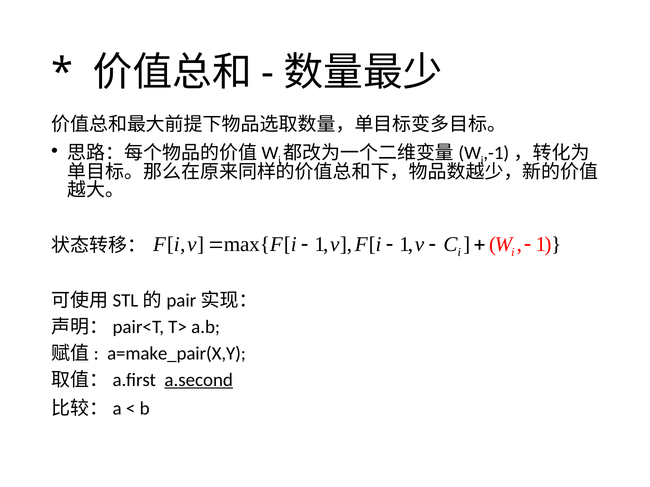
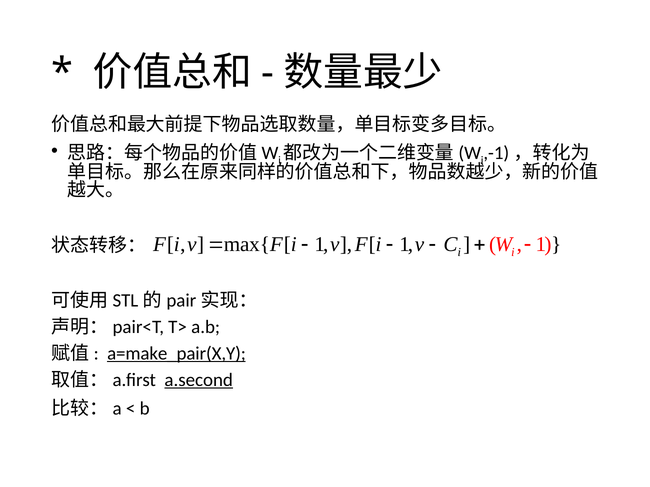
a=make_pair(X,Y underline: none -> present (177, 354)
